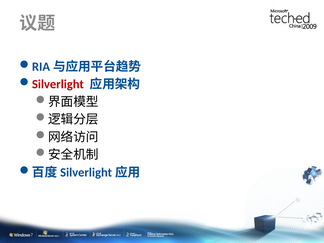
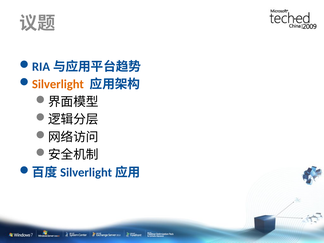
Silverlight colour: red -> orange (58, 84)
